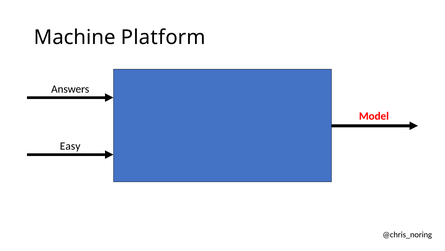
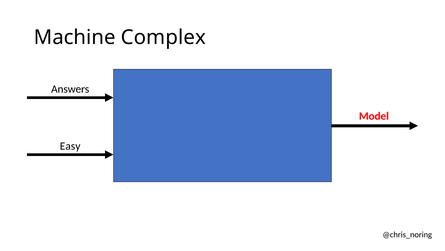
Platform: Platform -> Complex (163, 37)
